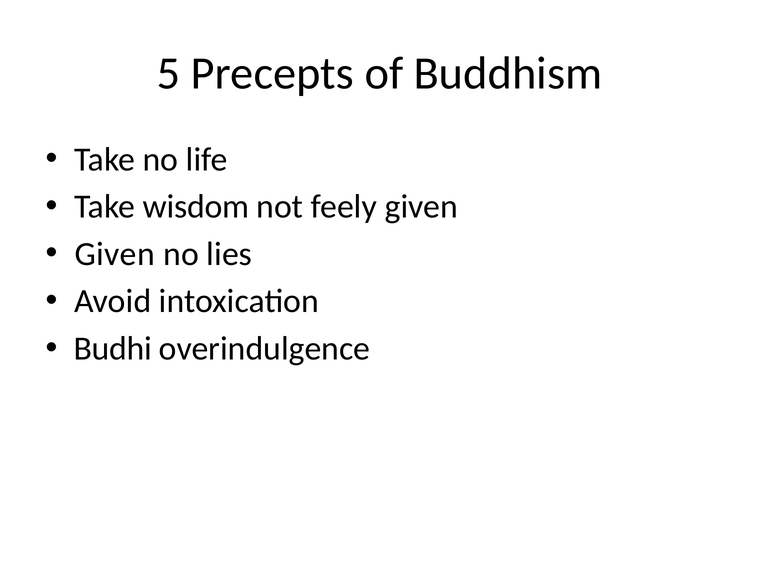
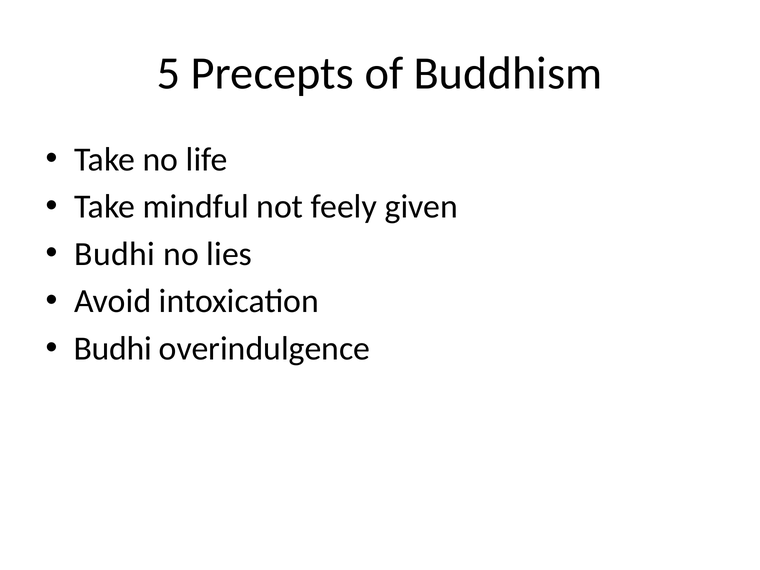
wisdom: wisdom -> mindful (196, 207)
Given: Given -> Budhi (115, 254)
